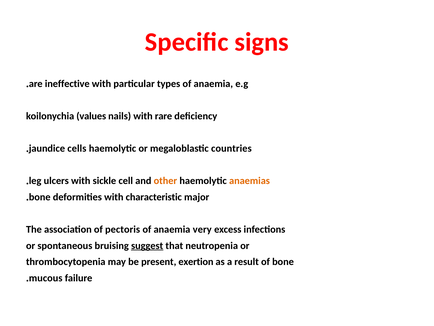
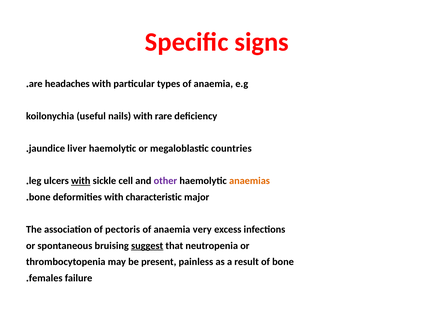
ineffective: ineffective -> headaches (67, 84)
values: values -> useful (91, 116)
cells: cells -> liver (77, 148)
with underline: none -> present (81, 181)
other colour: orange -> purple (165, 181)
exertion: exertion -> painless (196, 261)
mucous: mucous -> females (46, 278)
